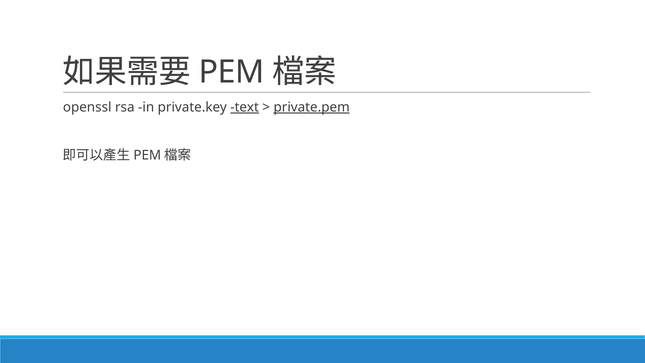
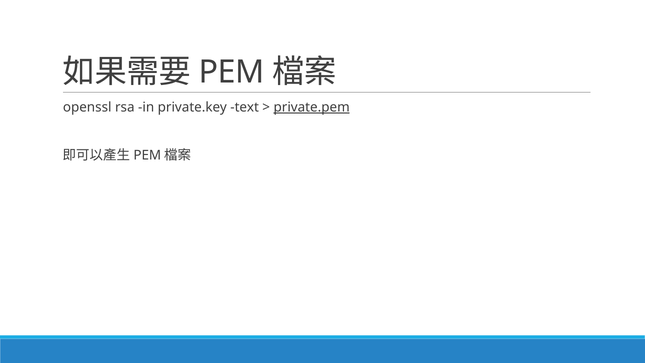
text underline: present -> none (245, 107)
